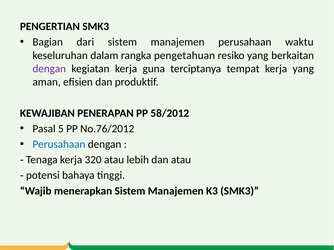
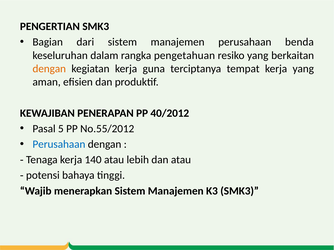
waktu: waktu -> benda (299, 42)
dengan colour: purple -> orange (49, 69)
58/2012: 58/2012 -> 40/2012 (170, 113)
No.76/2012: No.76/2012 -> No.55/2012 (107, 129)
320: 320 -> 140 (93, 160)
